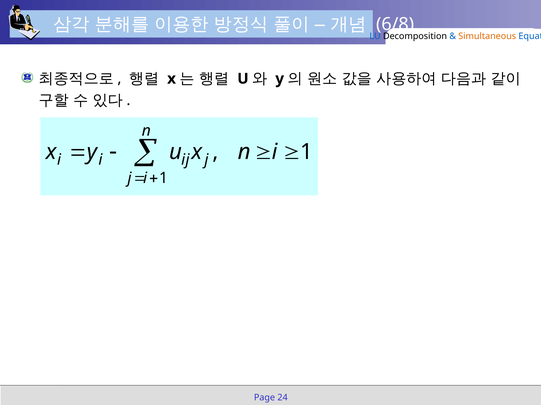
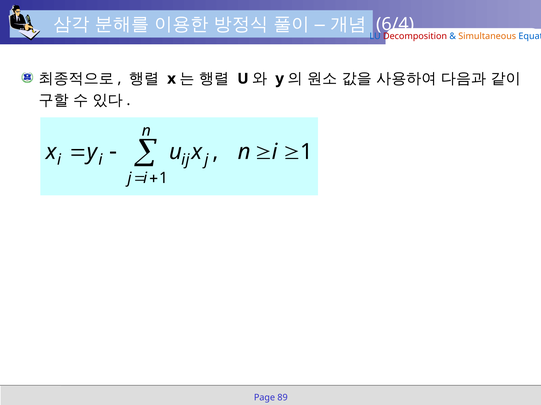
6/8: 6/8 -> 6/4 (395, 24)
Decomposition colour: black -> red (415, 36)
24: 24 -> 89 (283, 398)
